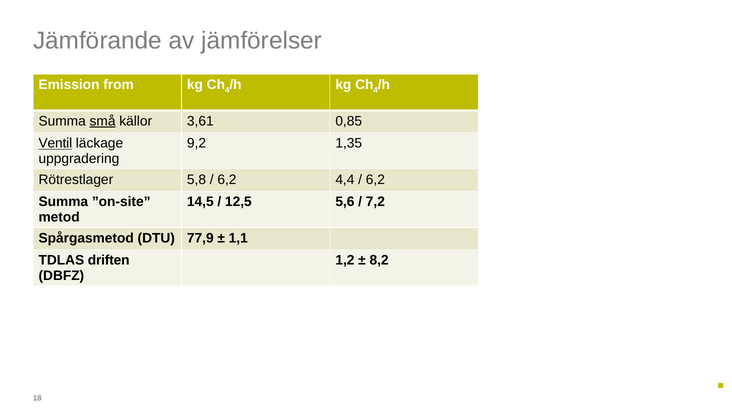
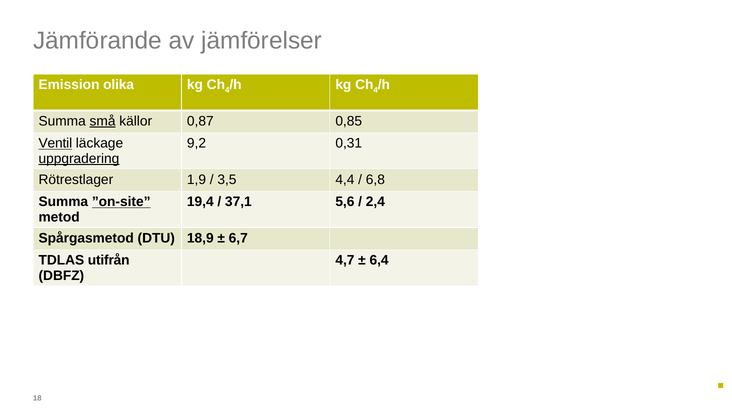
from: from -> olika (119, 85)
3,61: 3,61 -> 0,87 (200, 121)
1,35: 1,35 -> 0,31 (349, 143)
uppgradering underline: none -> present (79, 159)
5,8: 5,8 -> 1,9 (197, 179)
6,2: 6,2 -> 3,5 (227, 179)
6,2: 6,2 -> 6,8 (375, 179)
”on-site underline: none -> present (121, 202)
14,5: 14,5 -> 19,4 (200, 202)
12,5: 12,5 -> 37,1 (238, 202)
7,2: 7,2 -> 2,4 (375, 202)
77,9: 77,9 -> 18,9 (200, 238)
1,1: 1,1 -> 6,7 (238, 238)
driften: driften -> utifrån (109, 260)
1,2: 1,2 -> 4,7 (345, 260)
8,2: 8,2 -> 6,4 (379, 260)
